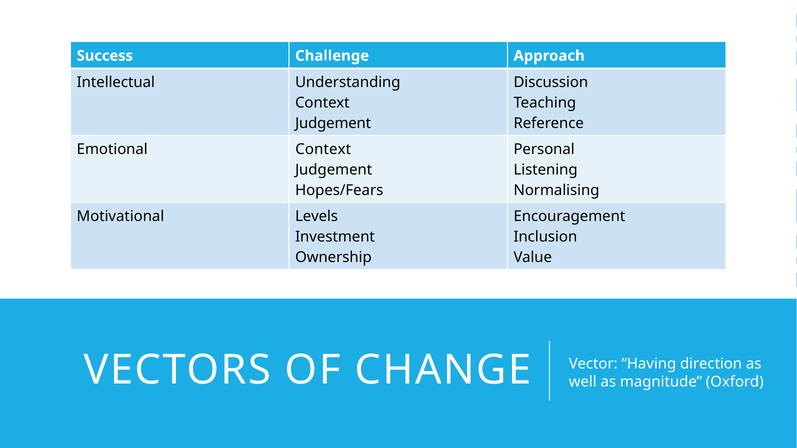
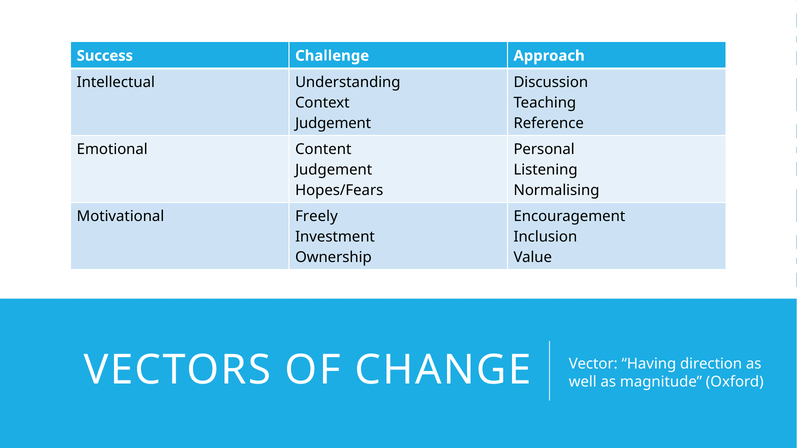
Emotional Context: Context -> Content (323, 150)
Levels: Levels -> Freely (316, 217)
